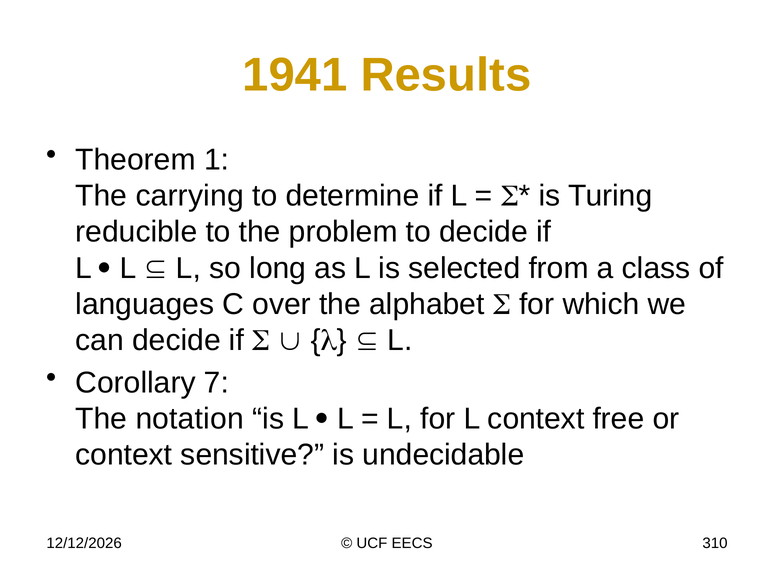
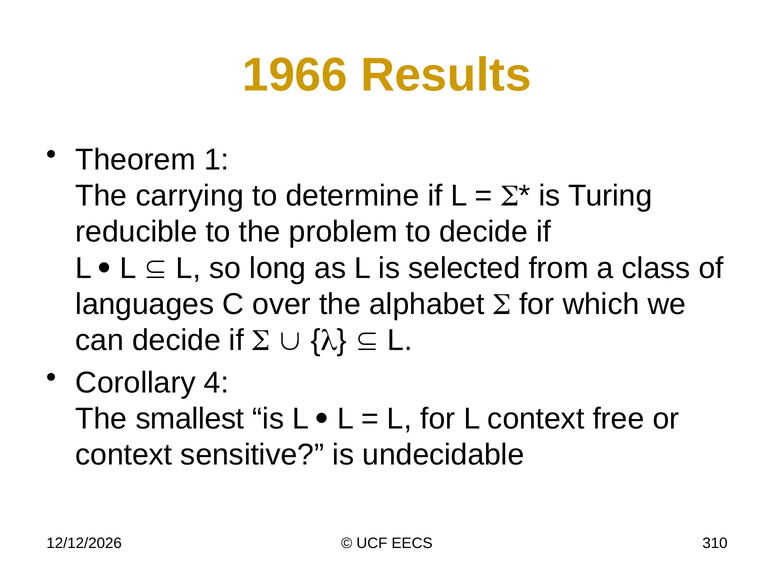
1941: 1941 -> 1966 (295, 75)
7: 7 -> 4 (216, 382)
notation: notation -> smallest (190, 419)
